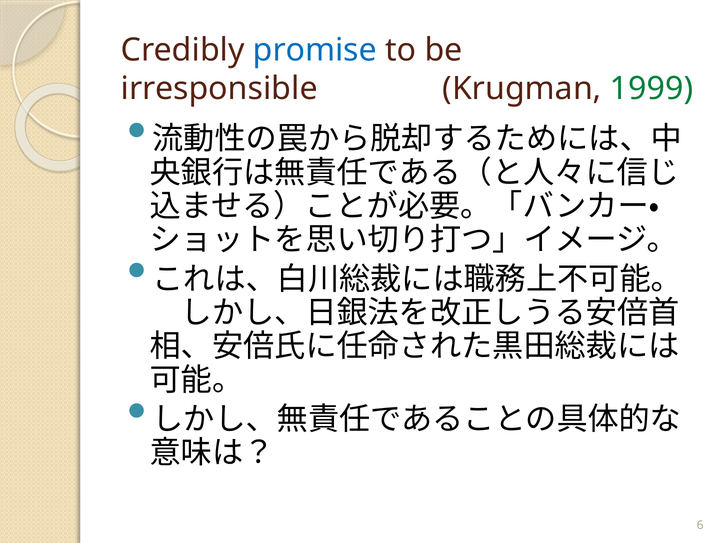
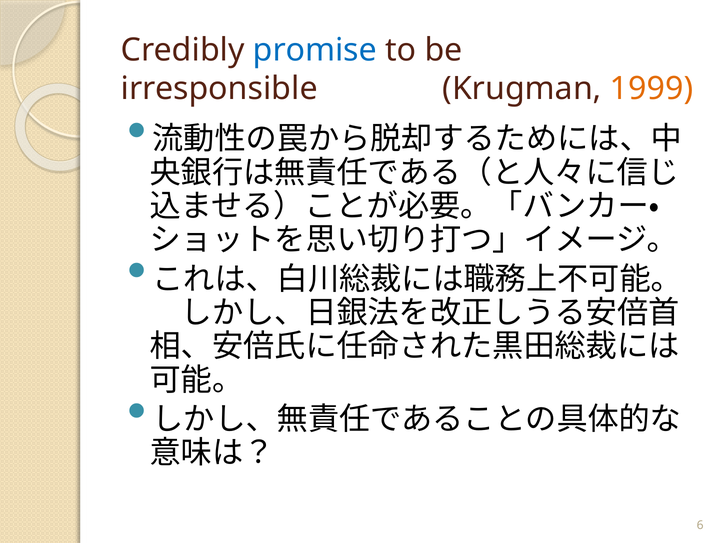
1999 colour: green -> orange (652, 89)
